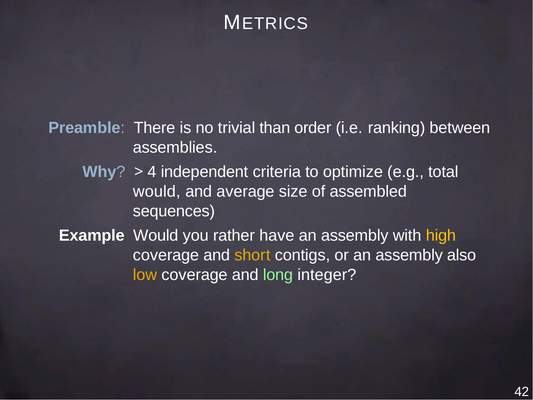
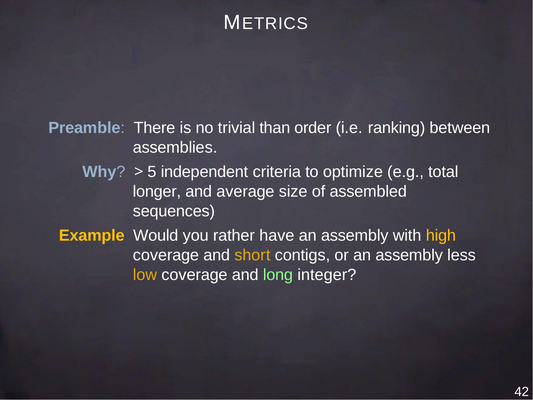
4: 4 -> 5 (152, 172)
would: would -> longer (157, 192)
Example colour: white -> yellow (92, 235)
also: also -> less (462, 255)
